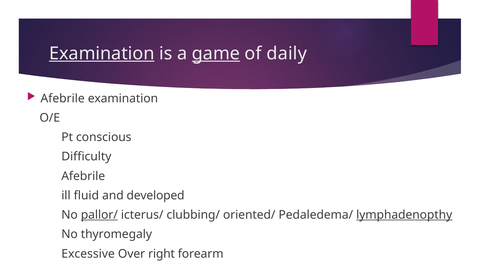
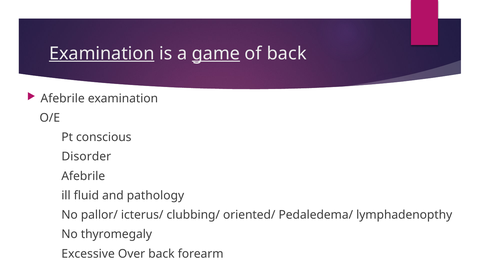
of daily: daily -> back (287, 54)
Difficulty: Difficulty -> Disorder (86, 157)
developed: developed -> pathology (155, 195)
pallor/ underline: present -> none (99, 215)
lymphadenopthy underline: present -> none (404, 215)
Over right: right -> back (161, 254)
